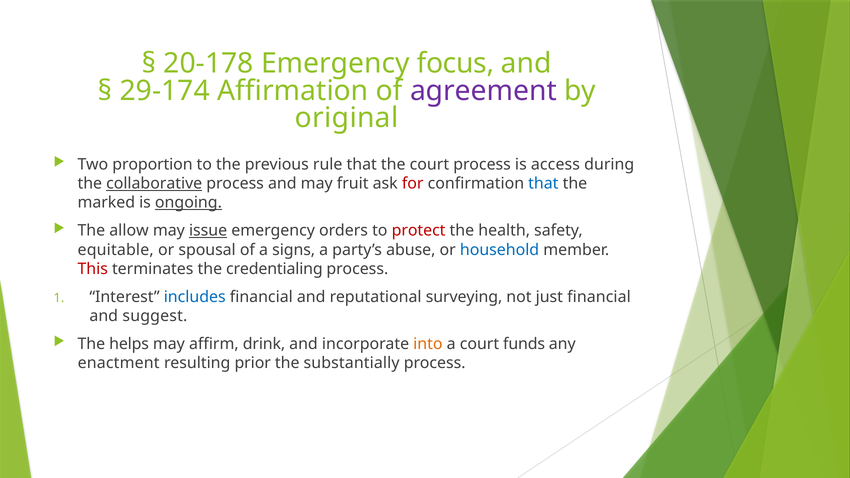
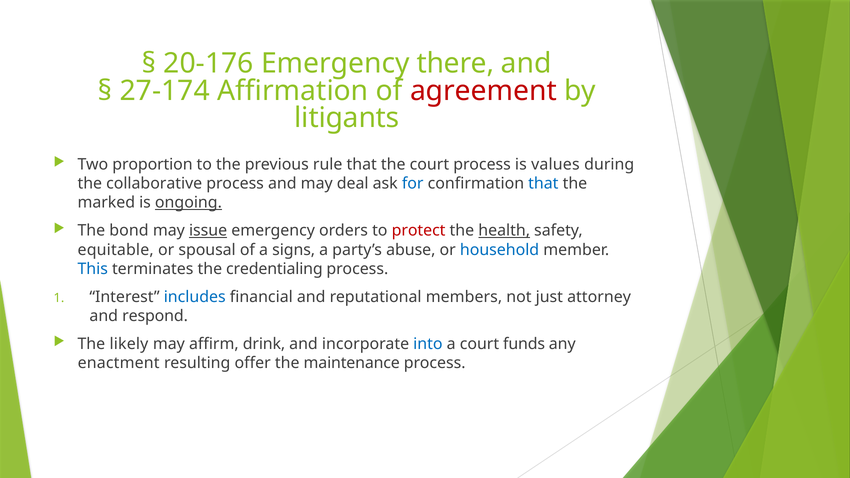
20-178: 20-178 -> 20-176 (209, 64)
focus: focus -> there (455, 64)
29-174: 29-174 -> 27-174 (165, 91)
agreement colour: purple -> red (483, 91)
original: original -> litigants (347, 118)
access: access -> values (555, 165)
collaborative underline: present -> none (154, 184)
fruit: fruit -> deal (353, 184)
for colour: red -> blue (413, 184)
allow: allow -> bond (129, 231)
health underline: none -> present (504, 231)
This colour: red -> blue (93, 269)
surveying: surveying -> members (464, 297)
just financial: financial -> attorney (599, 297)
suggest: suggest -> respond (155, 316)
helps: helps -> likely (129, 344)
into colour: orange -> blue (428, 344)
prior: prior -> offer (253, 363)
substantially: substantially -> maintenance (352, 363)
